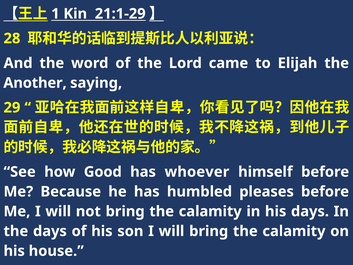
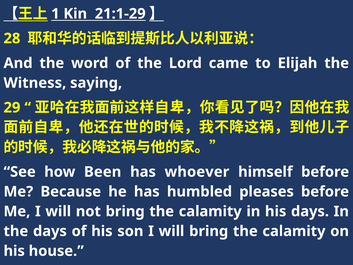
Another: Another -> Witness (35, 83)
Good: Good -> Been (103, 172)
